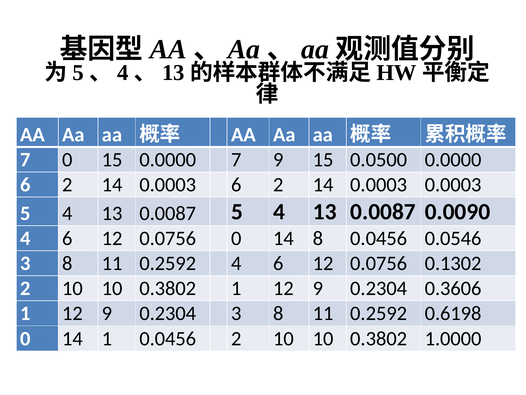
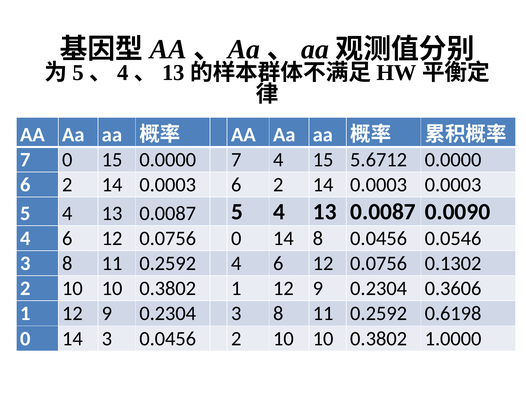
7 9: 9 -> 4 (278, 159)
0.0500: 0.0500 -> 5.6712 (379, 159)
14 1: 1 -> 3 (107, 338)
